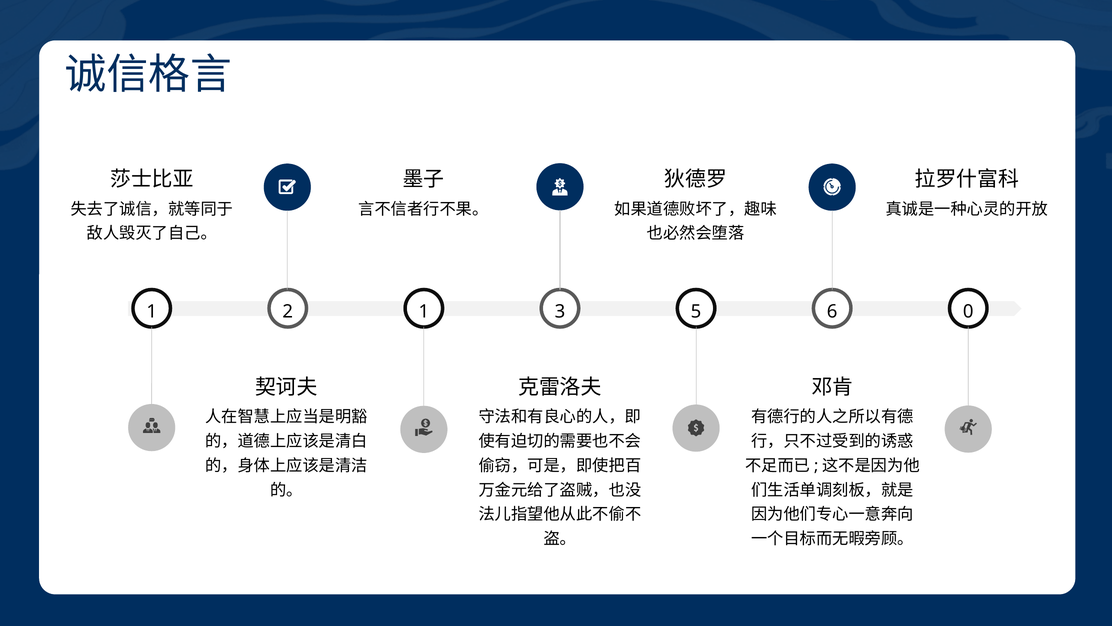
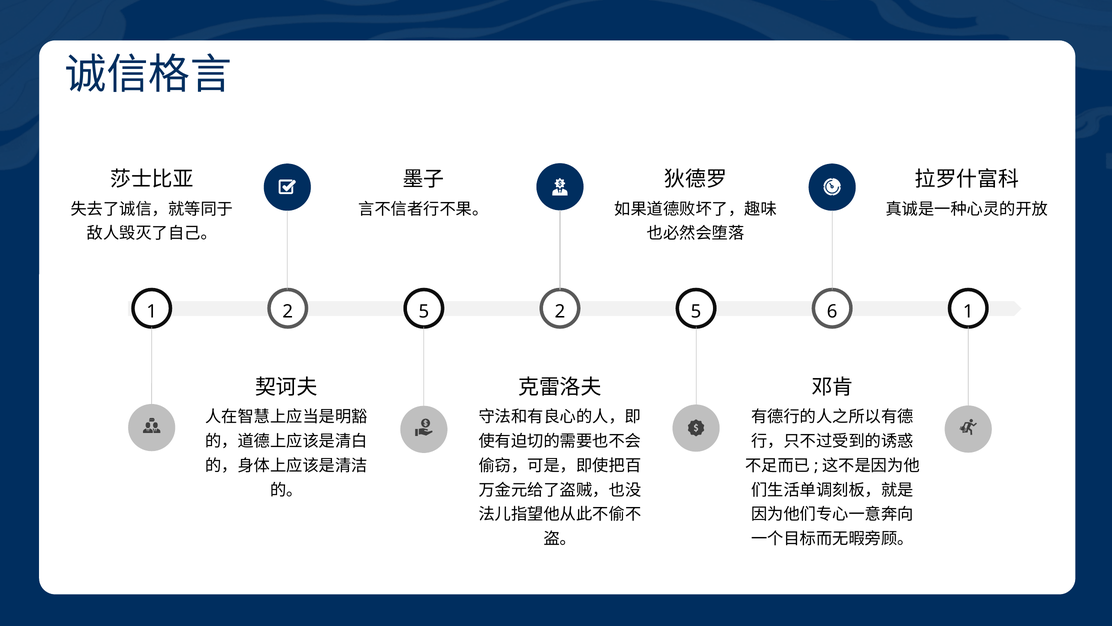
1 1: 1 -> 5 (424, 312)
2 3: 3 -> 2 (560, 312)
5 0: 0 -> 1 (968, 312)
